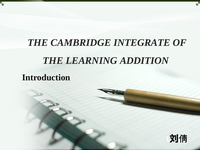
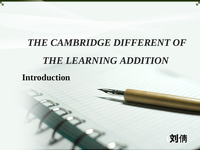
INTEGRATE: INTEGRATE -> DIFFERENT (142, 43)
